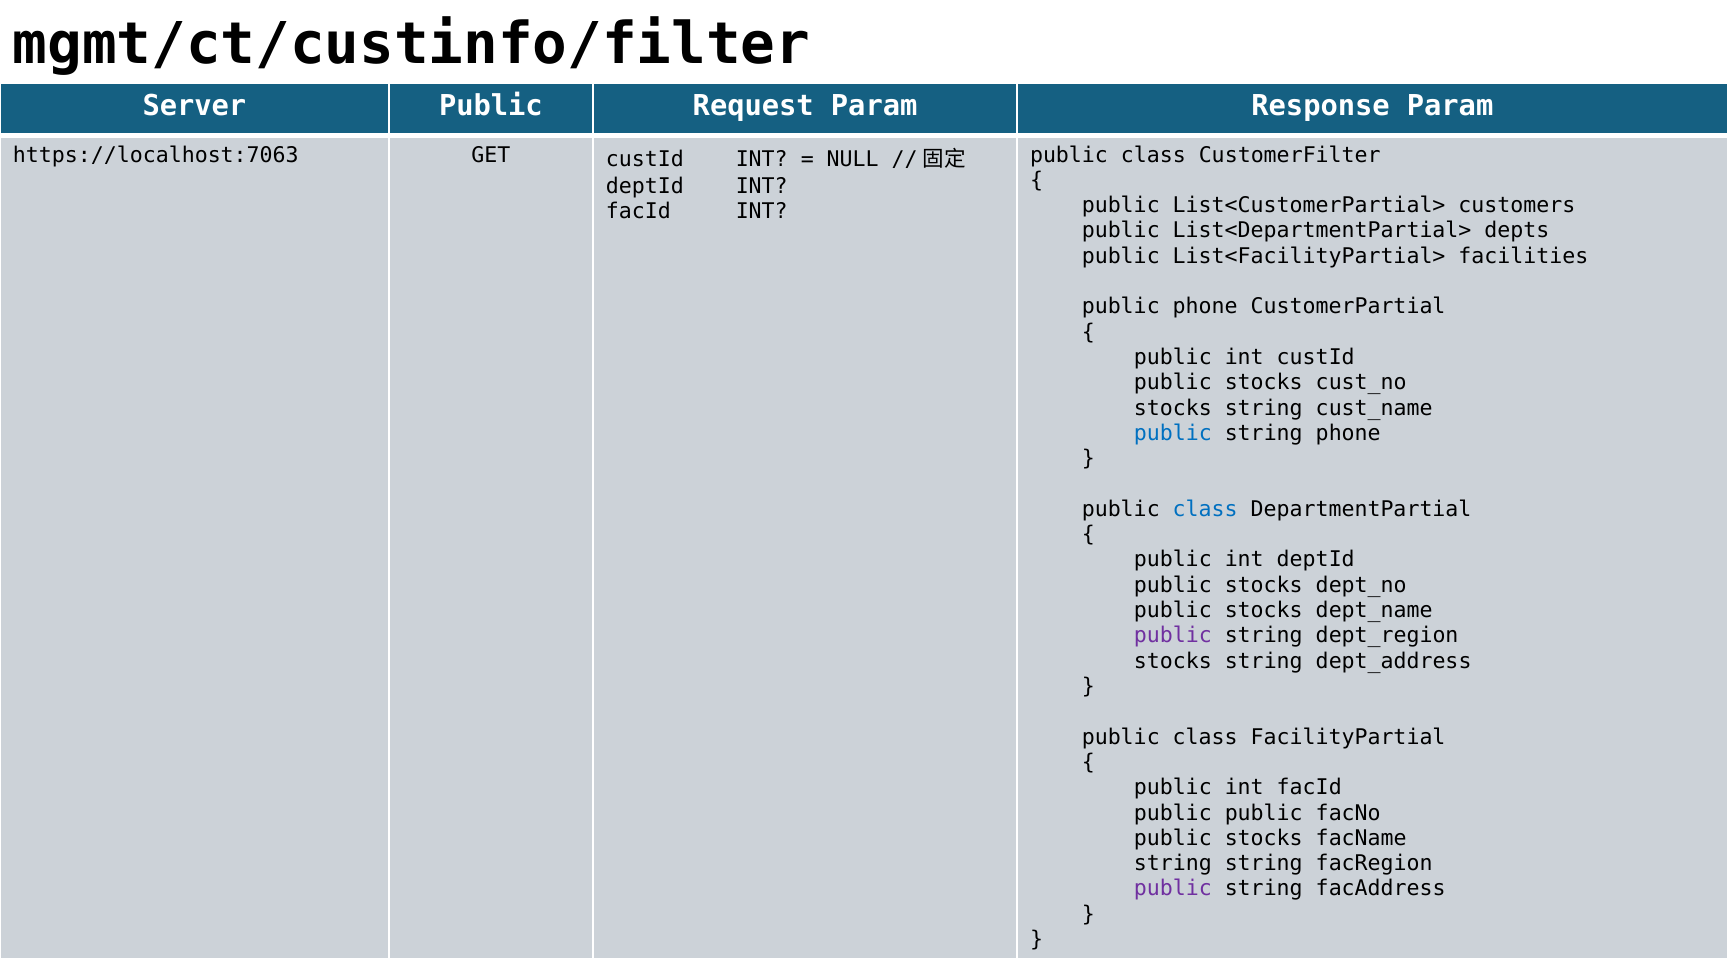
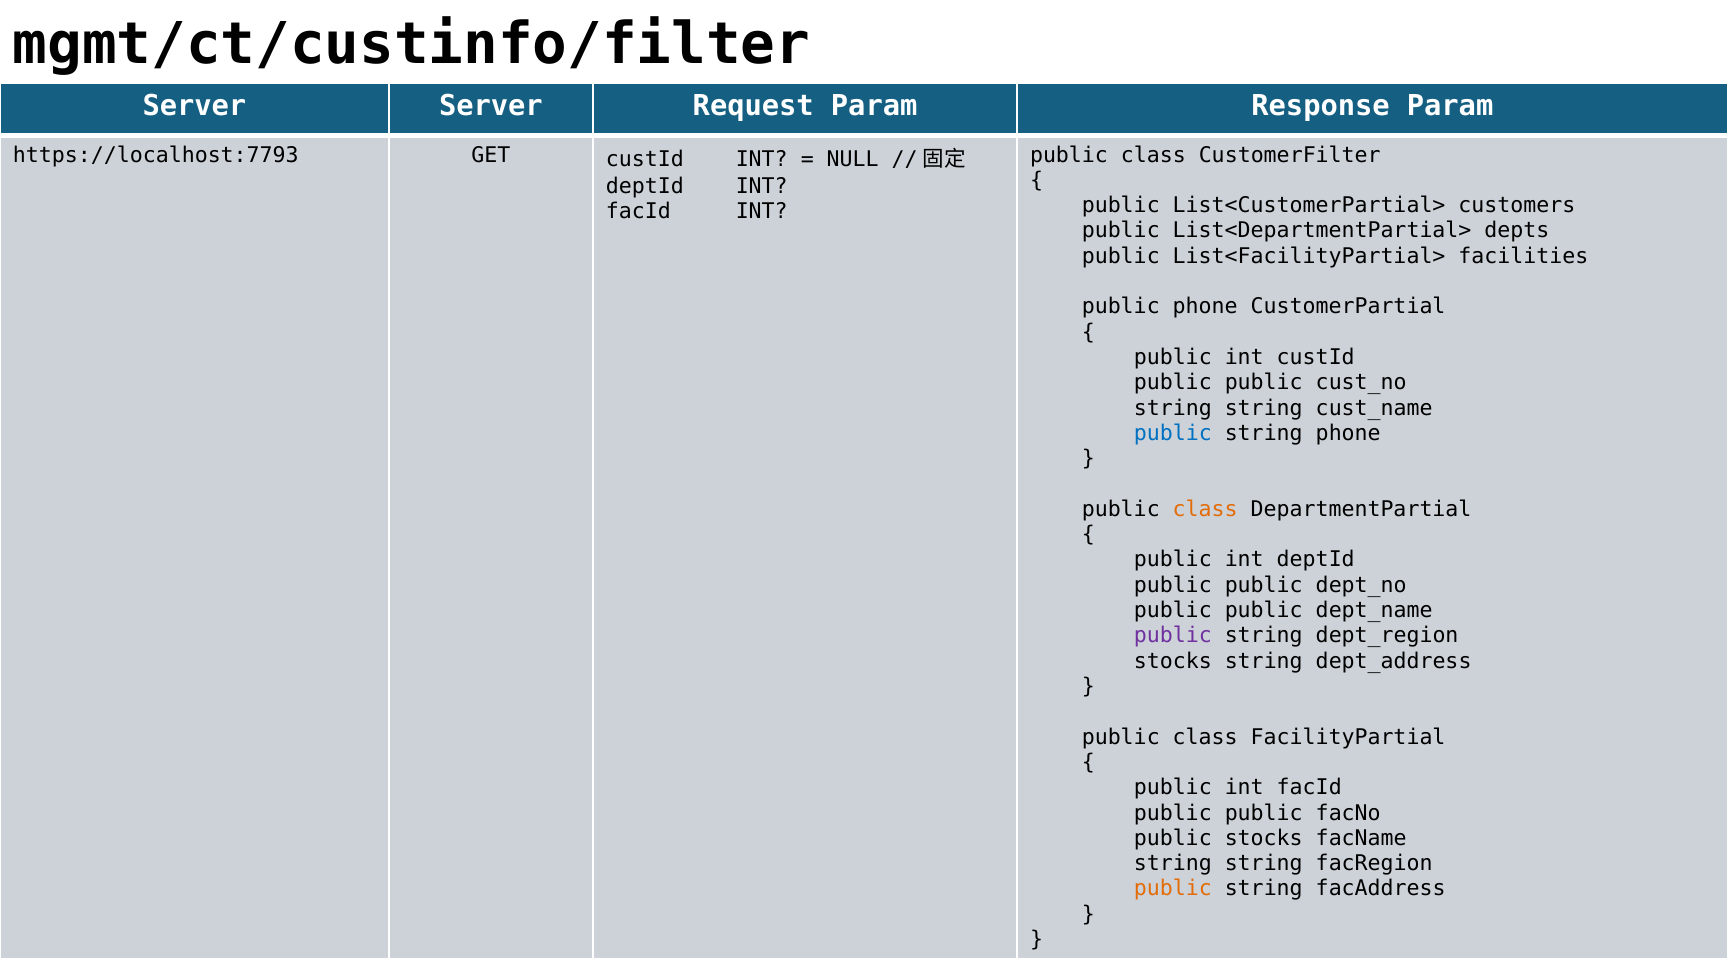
Server Public: Public -> Server (491, 106)
https://localhost:7063: https://localhost:7063 -> https://localhost:7793 (156, 155)
stocks: stocks -> public (1264, 383)
stocks: stocks -> string (1173, 408)
class colour: blue -> orange (1205, 509)
stocks: stocks -> public (1264, 585)
stocks: stocks -> public (1264, 610)
public colour: purple -> orange (1173, 889)
